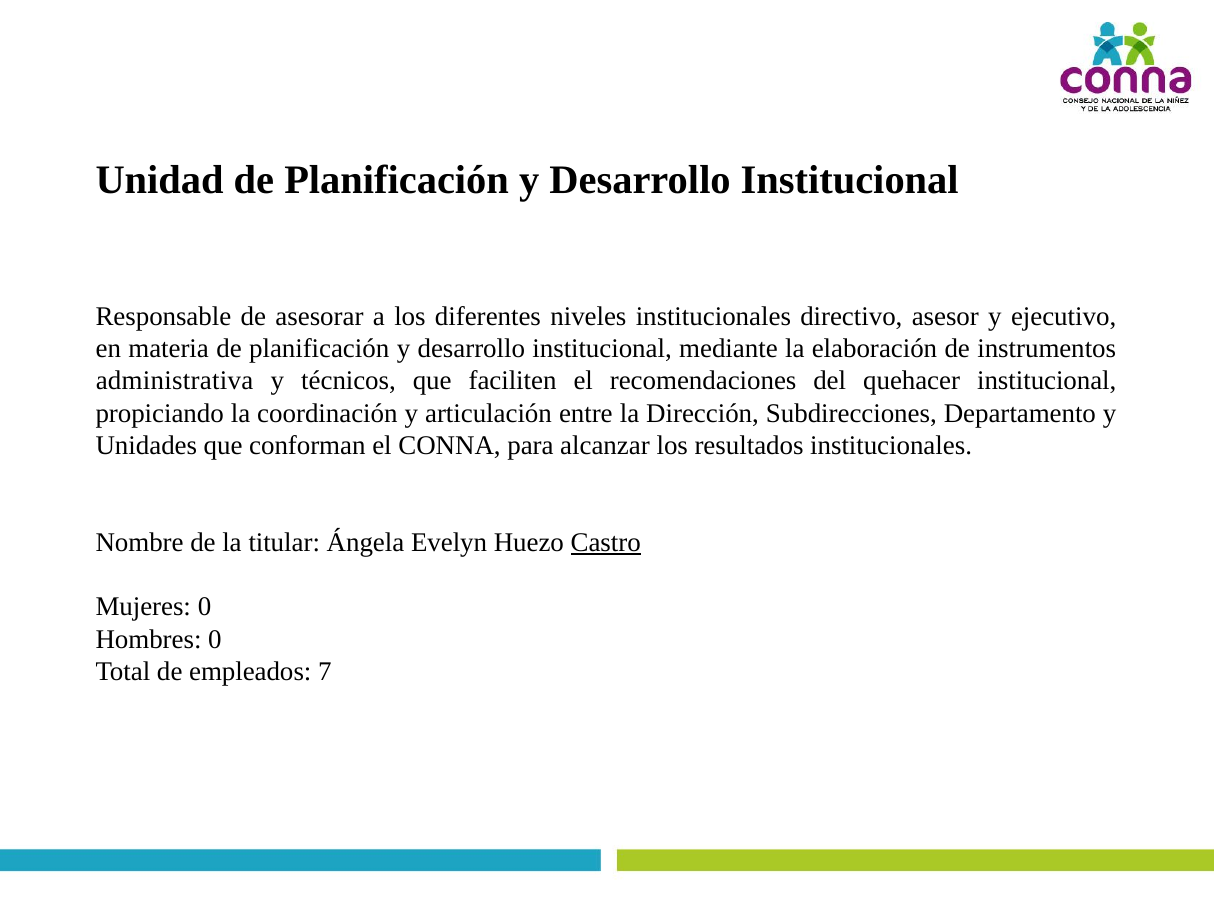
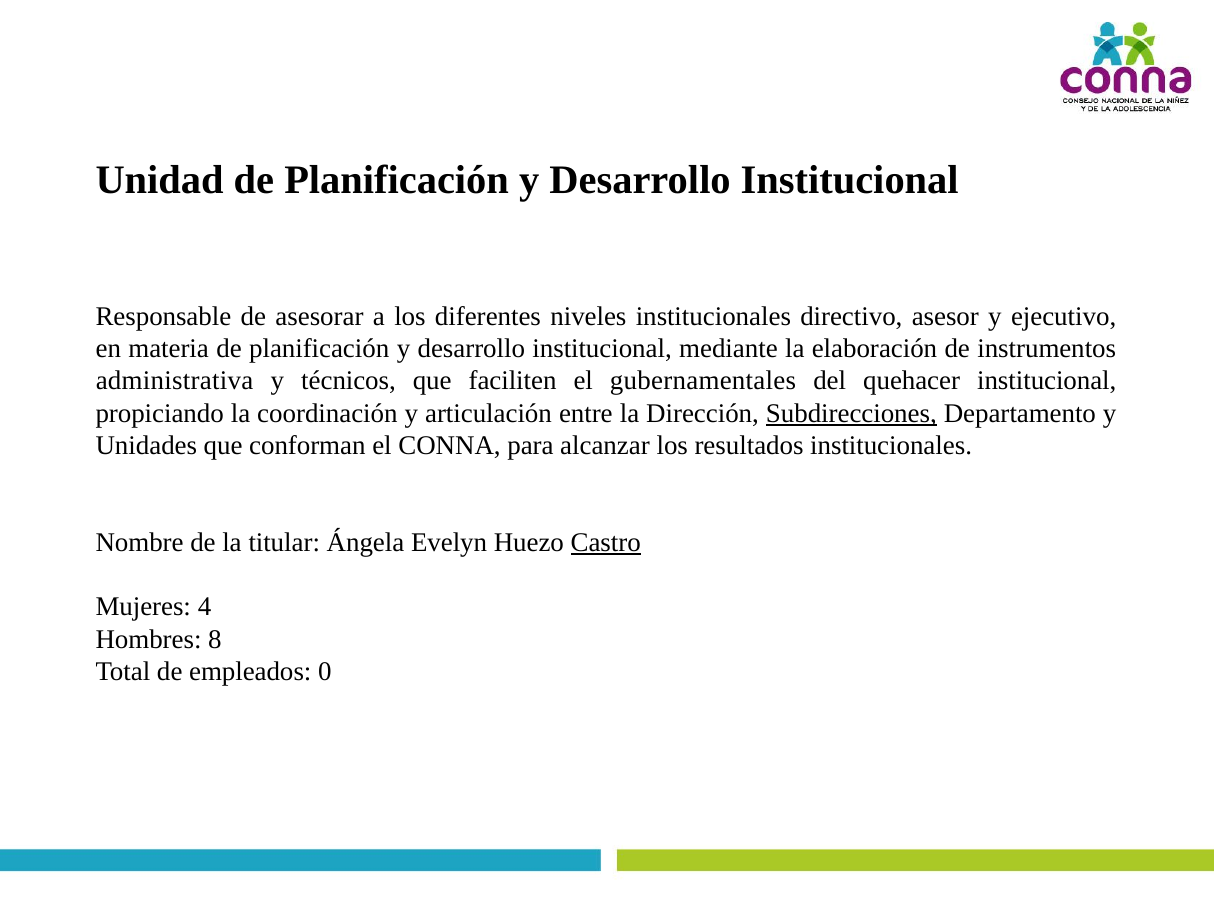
recomendaciones: recomendaciones -> gubernamentales (703, 381)
Subdirecciones underline: none -> present (851, 414)
Mujeres 0: 0 -> 4 (205, 607)
Hombres 0: 0 -> 8 (215, 640)
7: 7 -> 0 (325, 672)
